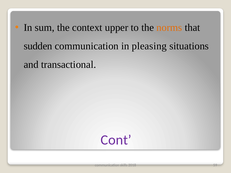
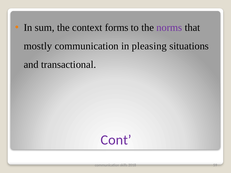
upper: upper -> forms (117, 28)
norms colour: orange -> purple (169, 28)
sudden: sudden -> mostly (38, 46)
